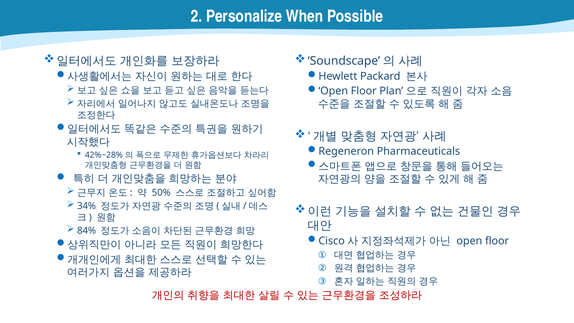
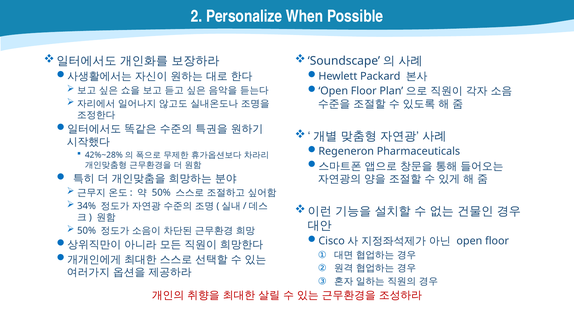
84%: 84% -> 50% (87, 231)
